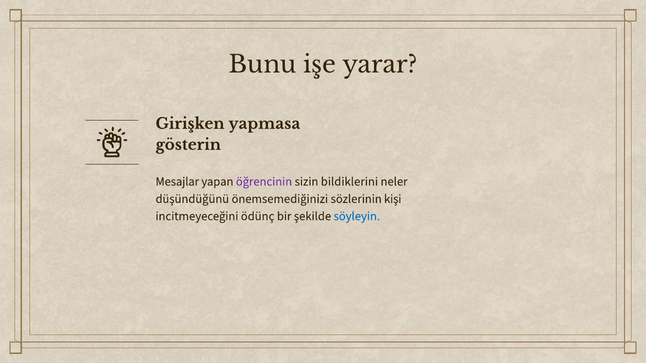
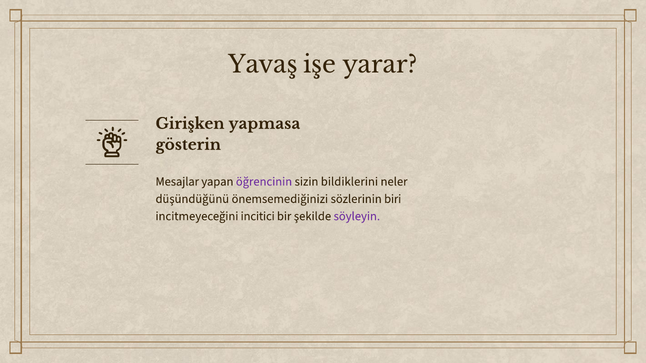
Bunu: Bunu -> Yavaş (263, 65)
kişi: kişi -> biri (393, 199)
ödünç: ödünç -> incitici (258, 216)
söyleyin colour: blue -> purple (357, 216)
